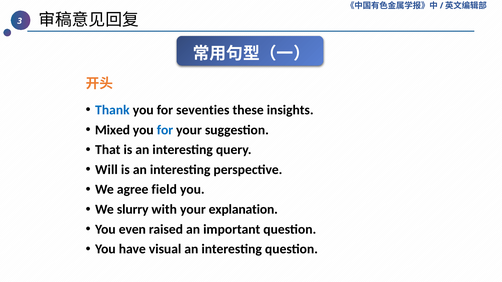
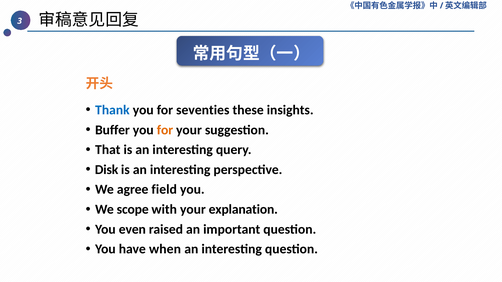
Mixed: Mixed -> Buffer (112, 130)
for colour: blue -> orange (165, 130)
Will: Will -> Disk (107, 170)
slurry: slurry -> scope (133, 210)
visual: visual -> when (165, 249)
